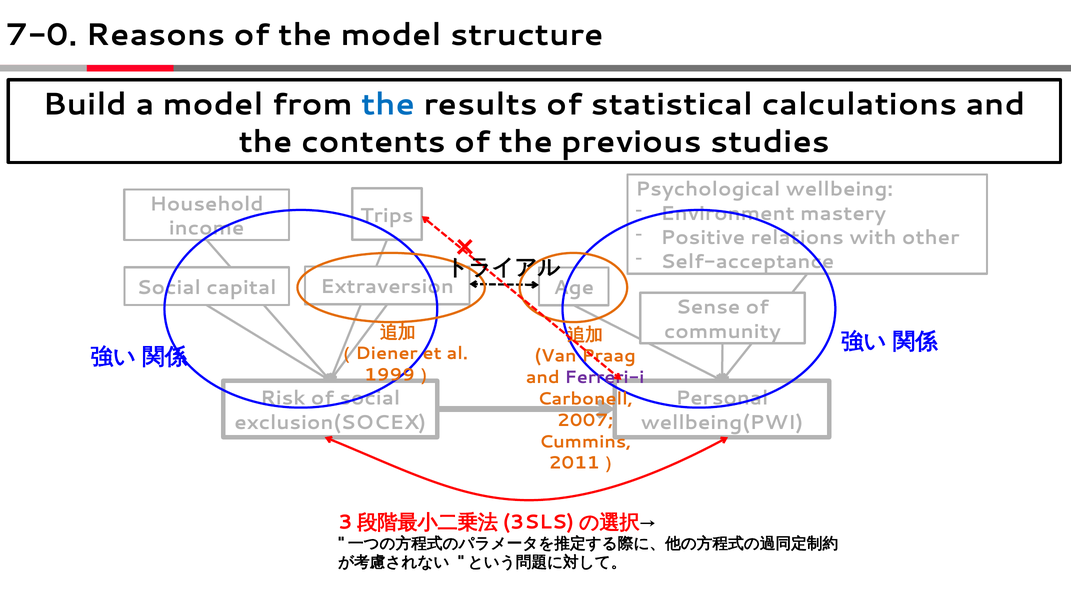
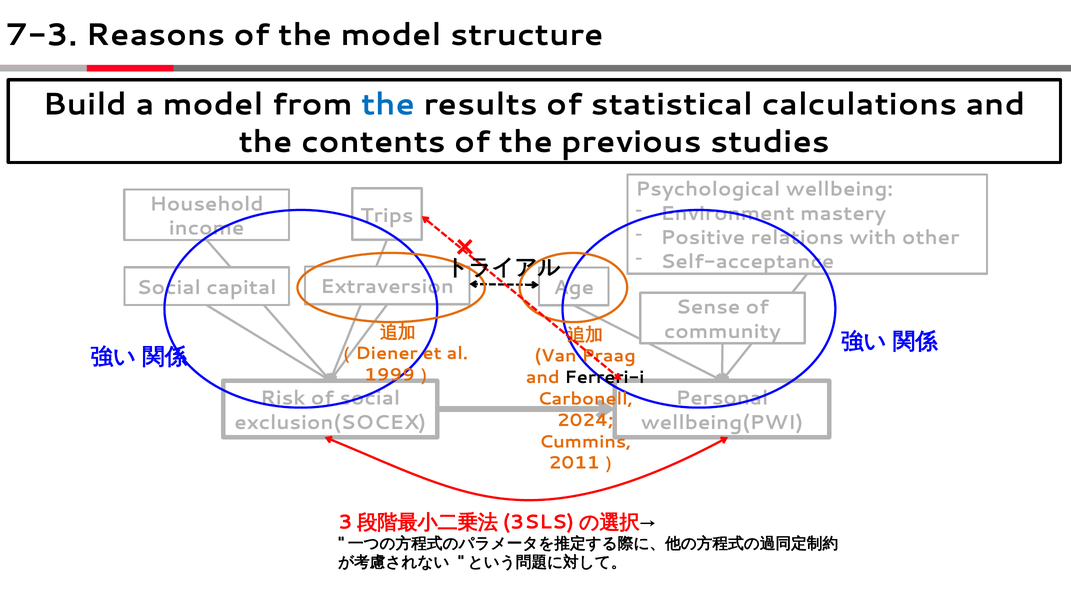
7-0: 7-0 -> 7-3 (42, 35)
Ferreri-i colour: purple -> black (605, 378)
2007: 2007 -> 2024 (585, 421)
